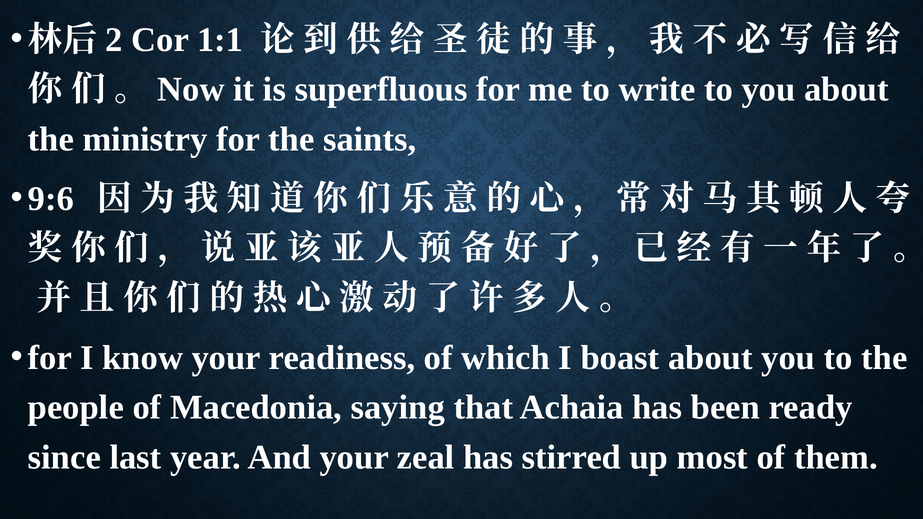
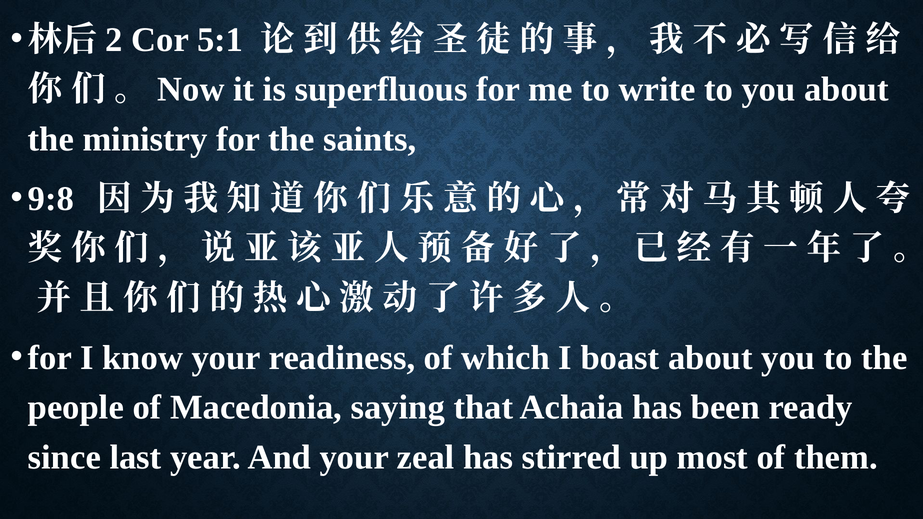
1:1: 1:1 -> 5:1 (220, 40)
9:6: 9:6 -> 9:8 (51, 199)
